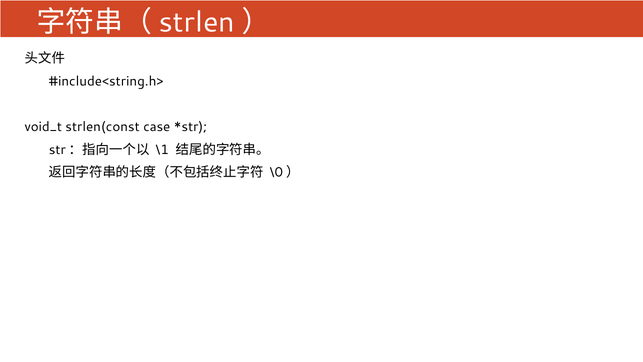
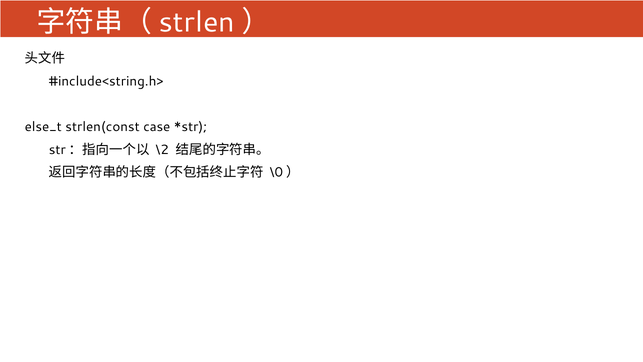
void_t: void_t -> else_t (43, 127)
\1: \1 -> \2 (162, 150)
